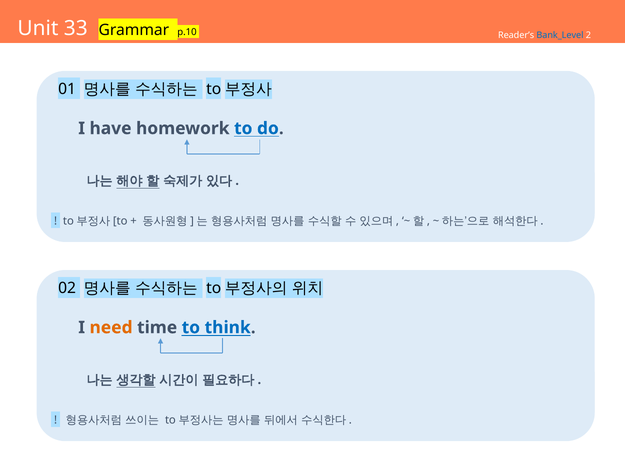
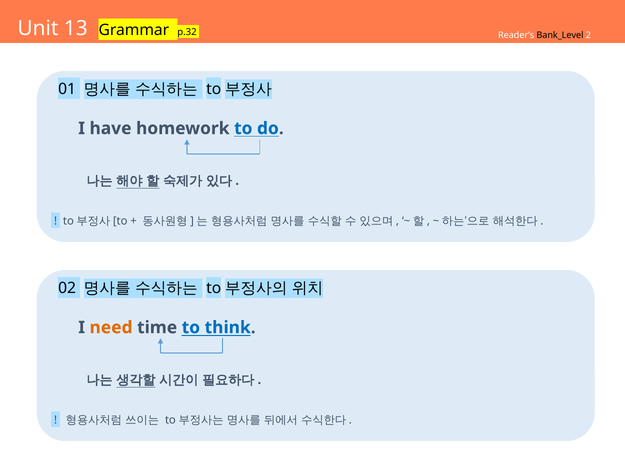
33: 33 -> 13 (76, 28)
p.10: p.10 -> p.32 (187, 32)
Bank_Level colour: blue -> black (560, 35)
